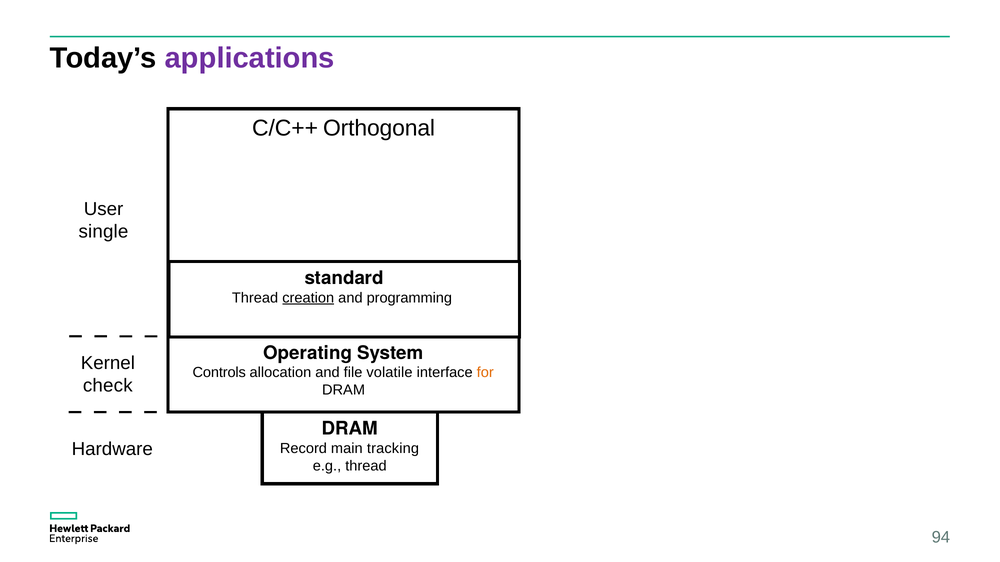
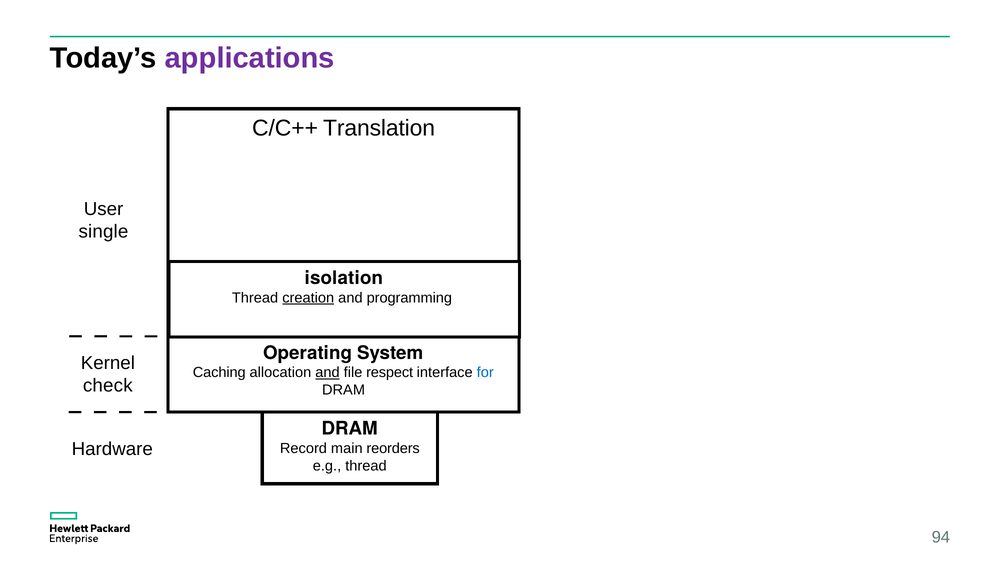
Orthogonal: Orthogonal -> Translation (379, 128)
standard: standard -> isolation (344, 278)
Controls: Controls -> Caching (219, 373)
and underline: none -> present (327, 373)
volatile: volatile -> respect (390, 373)
for colour: orange -> blue (485, 373)
tracking: tracking -> reorders (393, 449)
